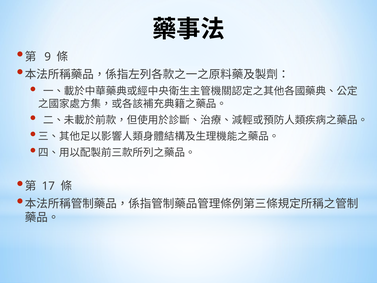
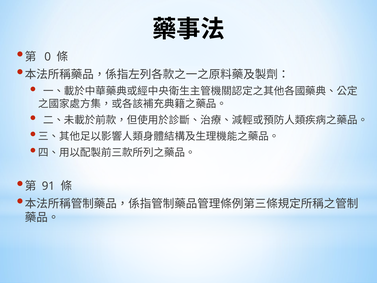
9: 9 -> 0 (48, 57)
17: 17 -> 91 (48, 186)
